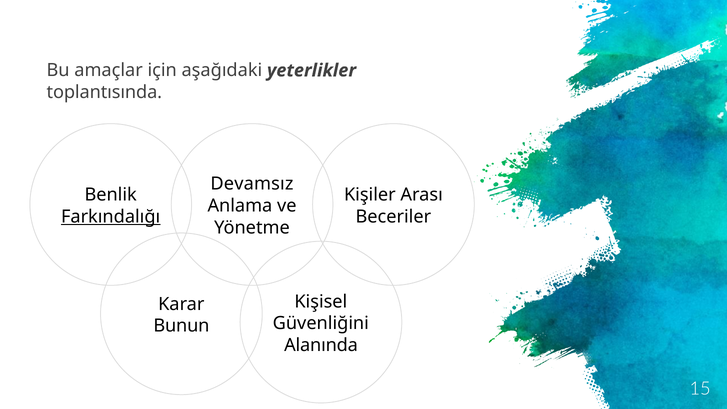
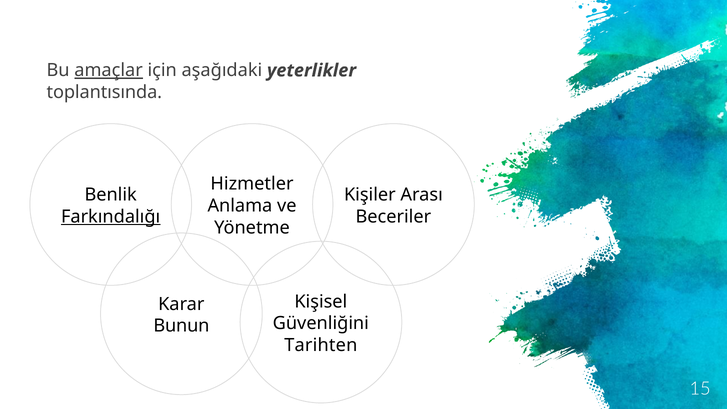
amaçlar underline: none -> present (109, 70)
Devamsız: Devamsız -> Hizmetler (252, 184)
Alanında: Alanında -> Tarihten (321, 345)
